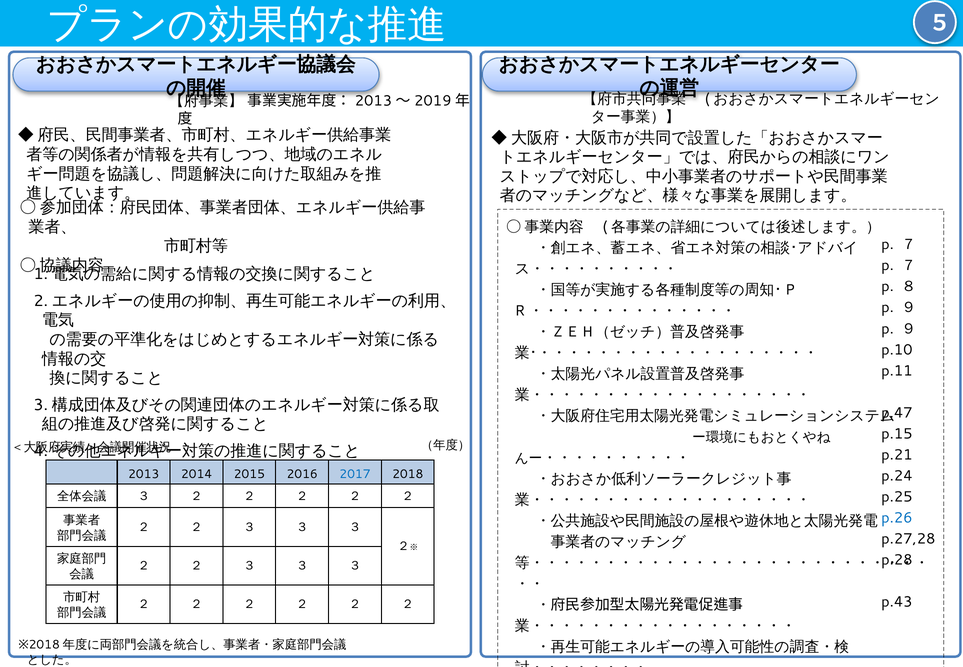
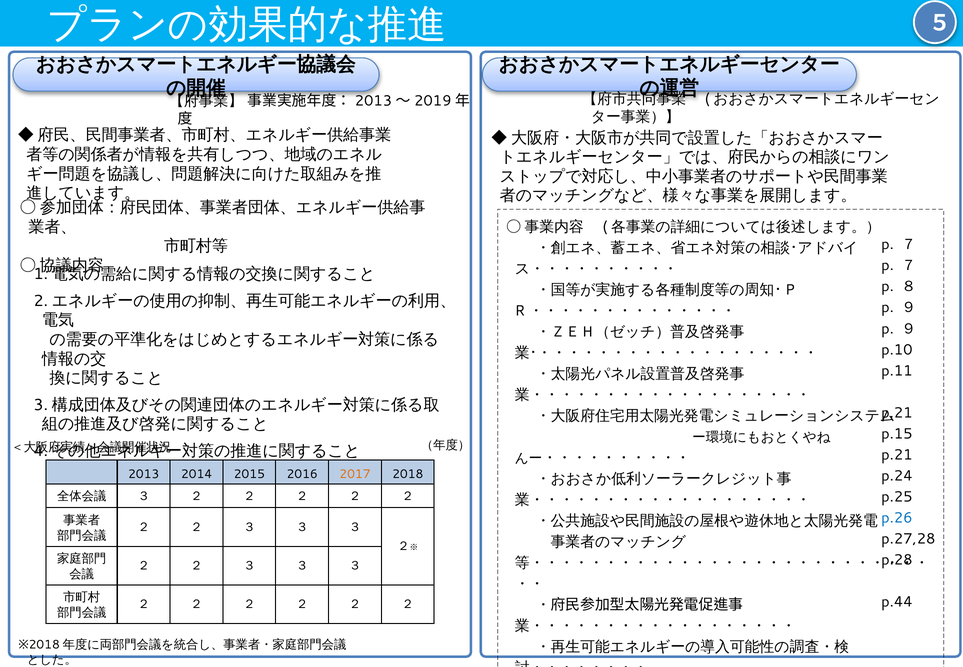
p.47: p.47 -> p.21 (897, 412)
2017 colour: blue -> orange (355, 474)
p.43: p.43 -> p.44 (897, 601)
